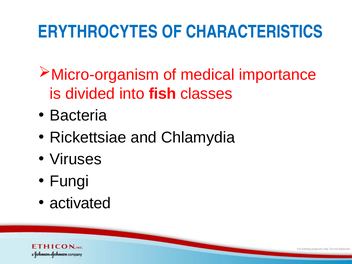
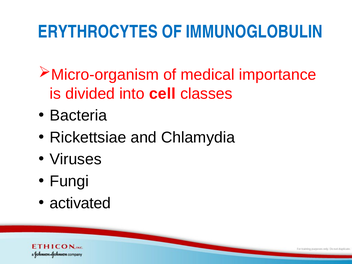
CHARACTERISTICS: CHARACTERISTICS -> IMMUNOGLOBULIN (254, 32)
fish: fish -> cell (162, 94)
